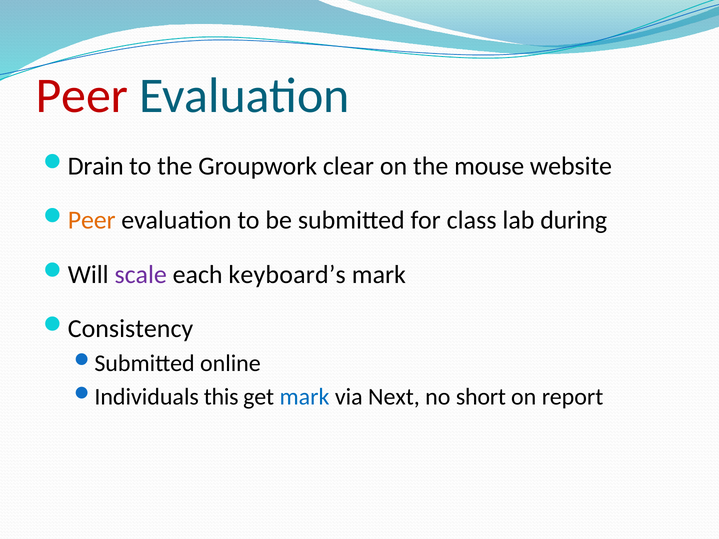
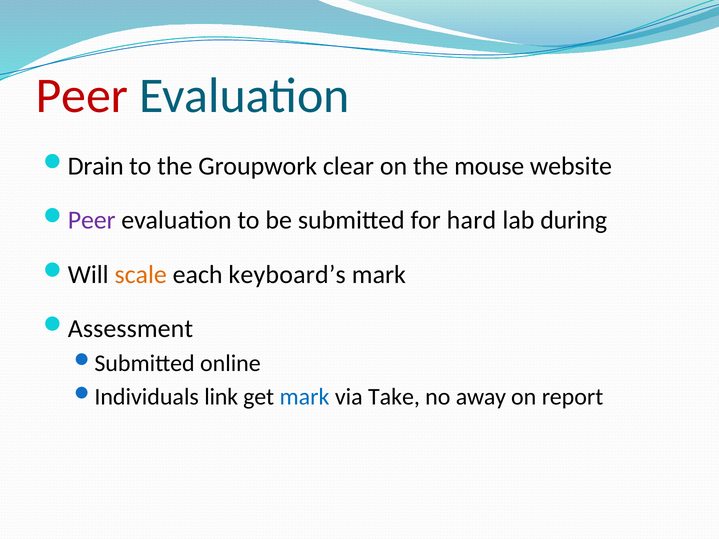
Peer colour: orange -> purple (92, 220)
class: class -> hard (471, 220)
scale colour: purple -> orange (141, 275)
Consistency: Consistency -> Assessment (130, 329)
this: this -> link (221, 397)
Next: Next -> Take (394, 397)
short: short -> away (481, 397)
